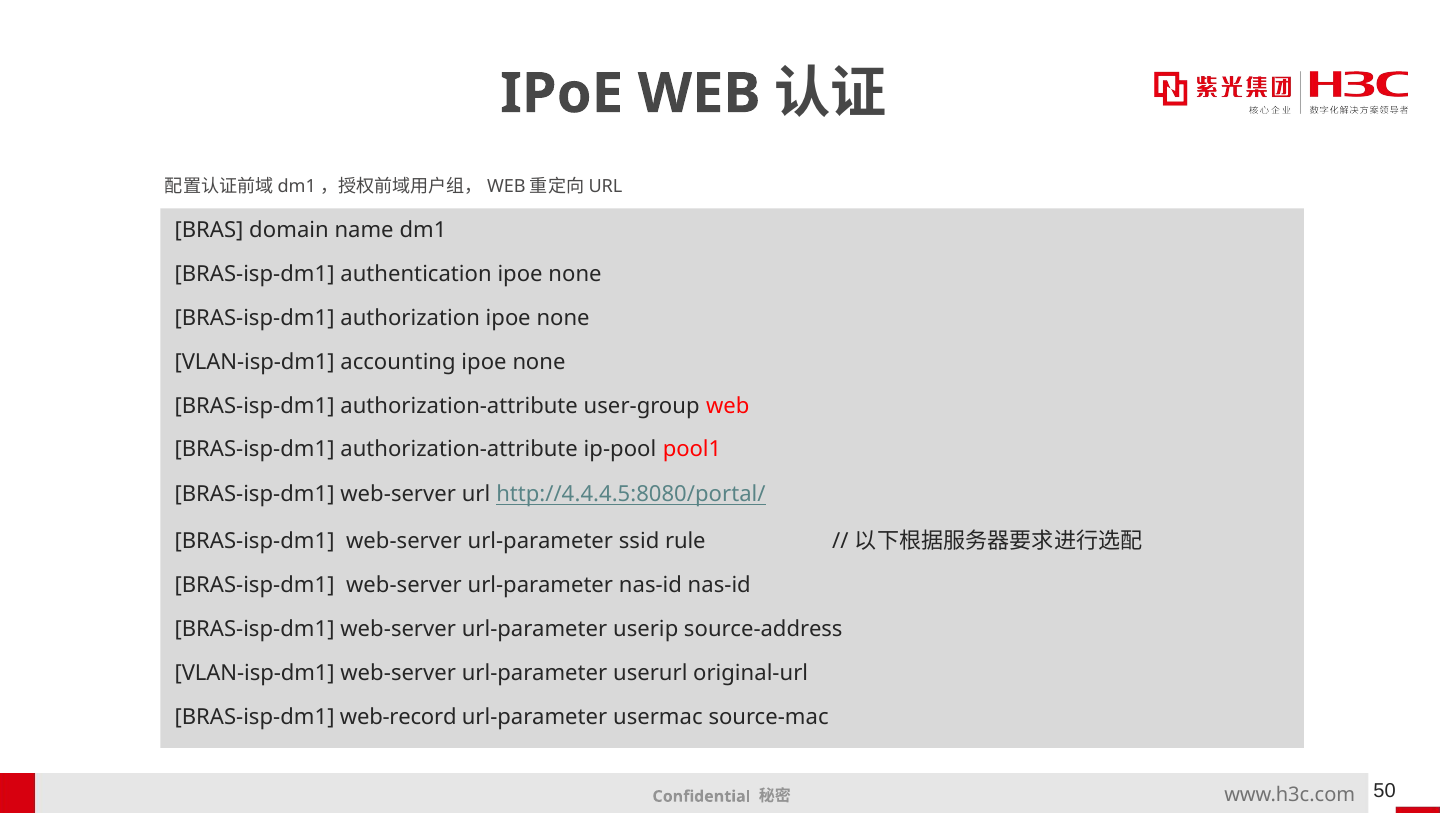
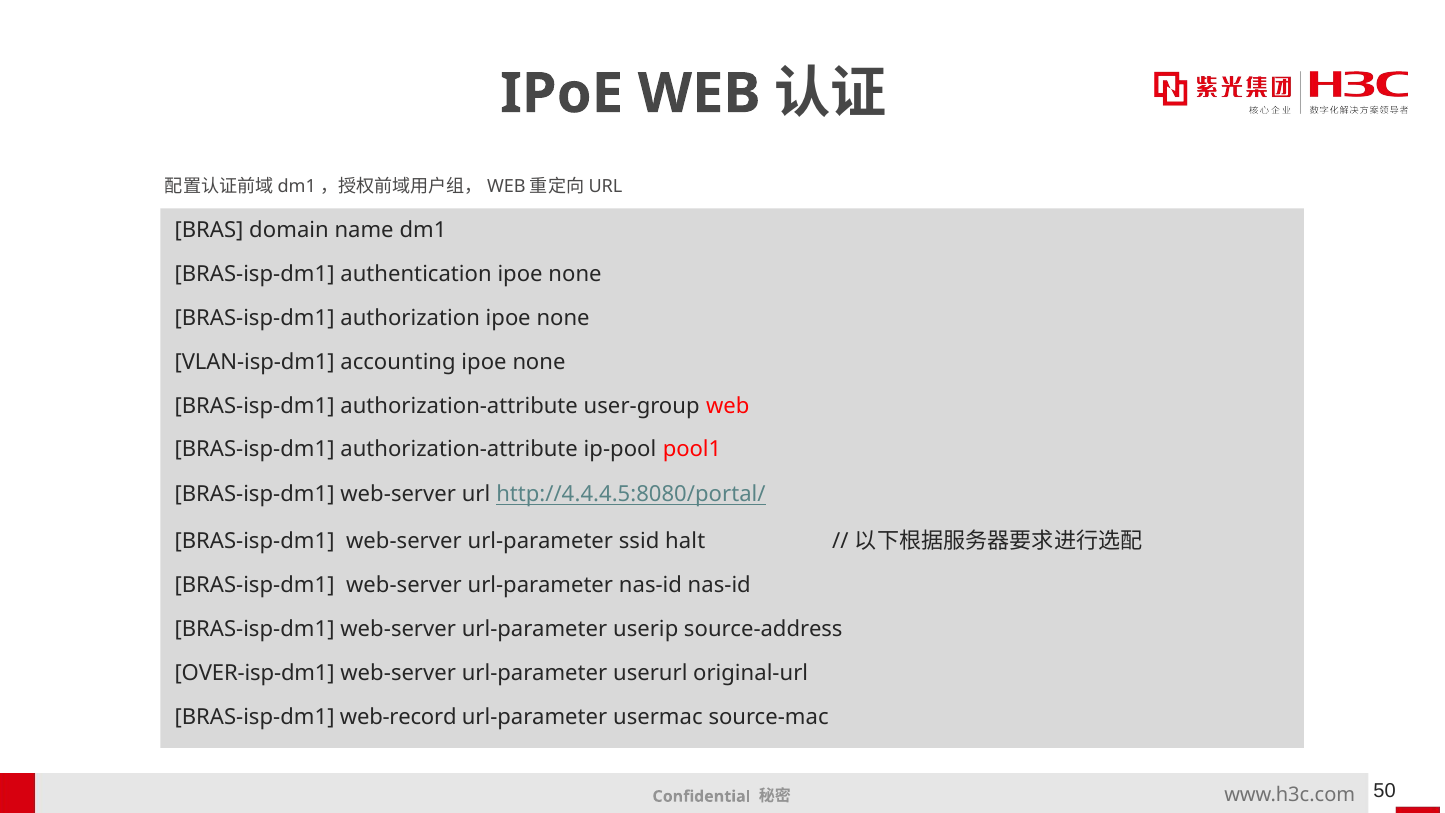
rule: rule -> halt (685, 542)
VLAN-isp-dm1: VLAN-isp-dm1 -> OVER-isp-dm1 (255, 673)
